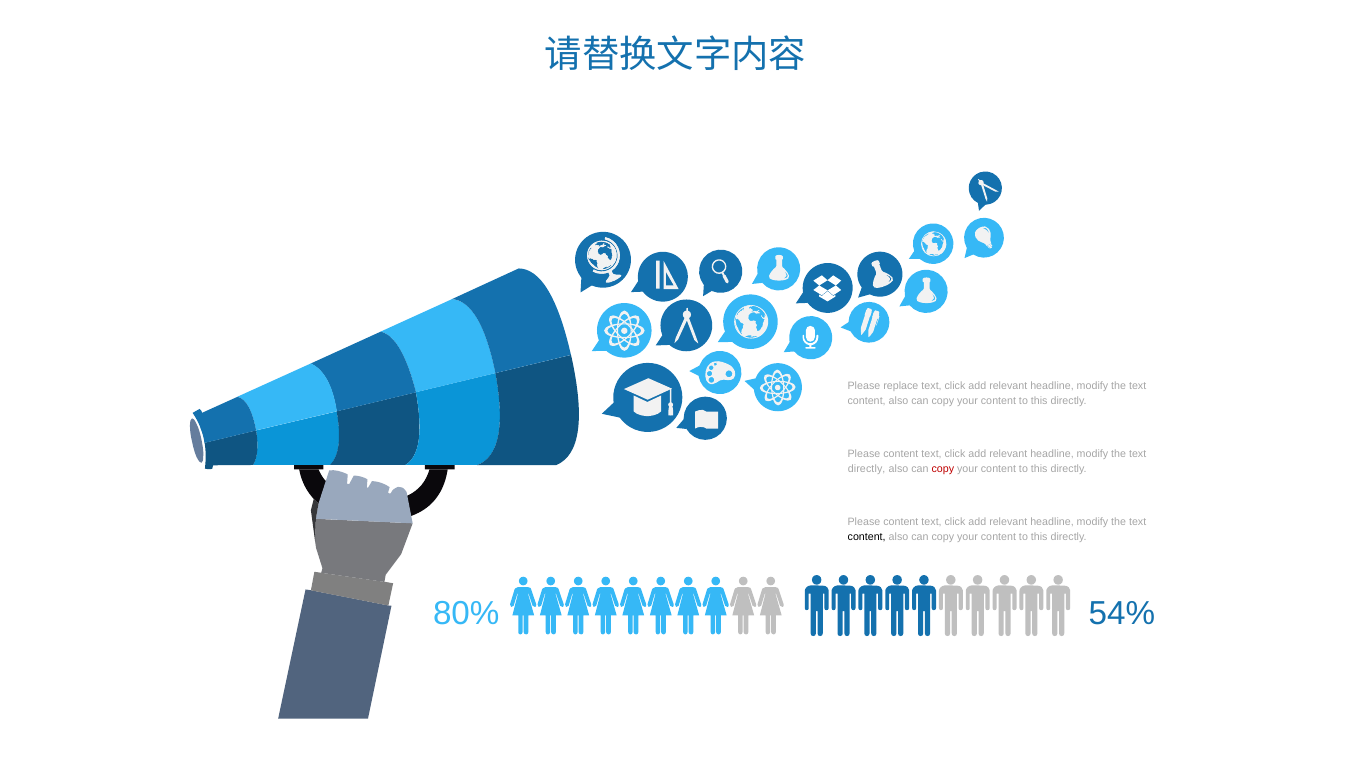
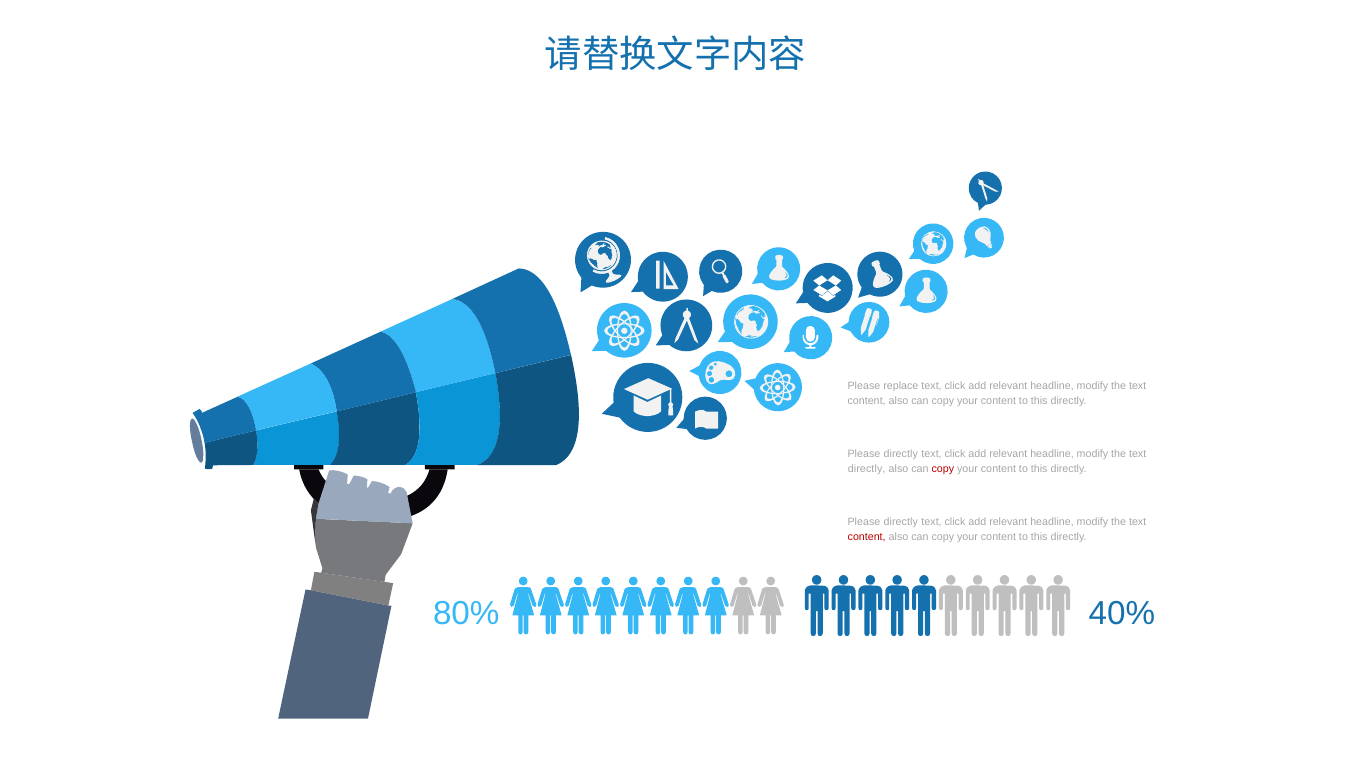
content: content -> directly (901, 454)
content: content -> directly (901, 522)
content colour: black -> red (867, 537)
54%: 54% -> 40% (1122, 614)
